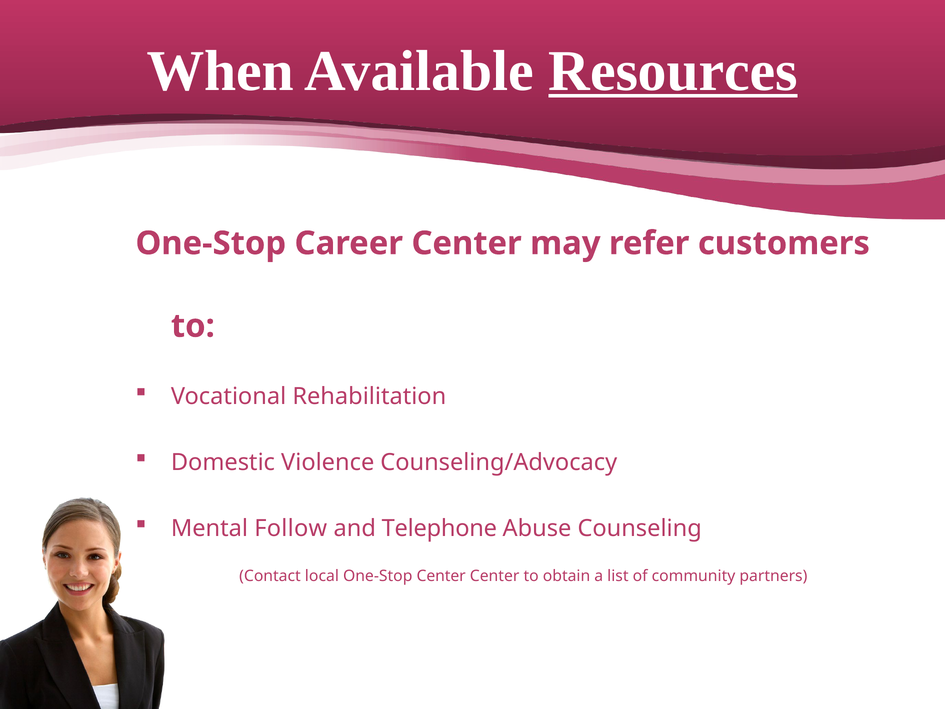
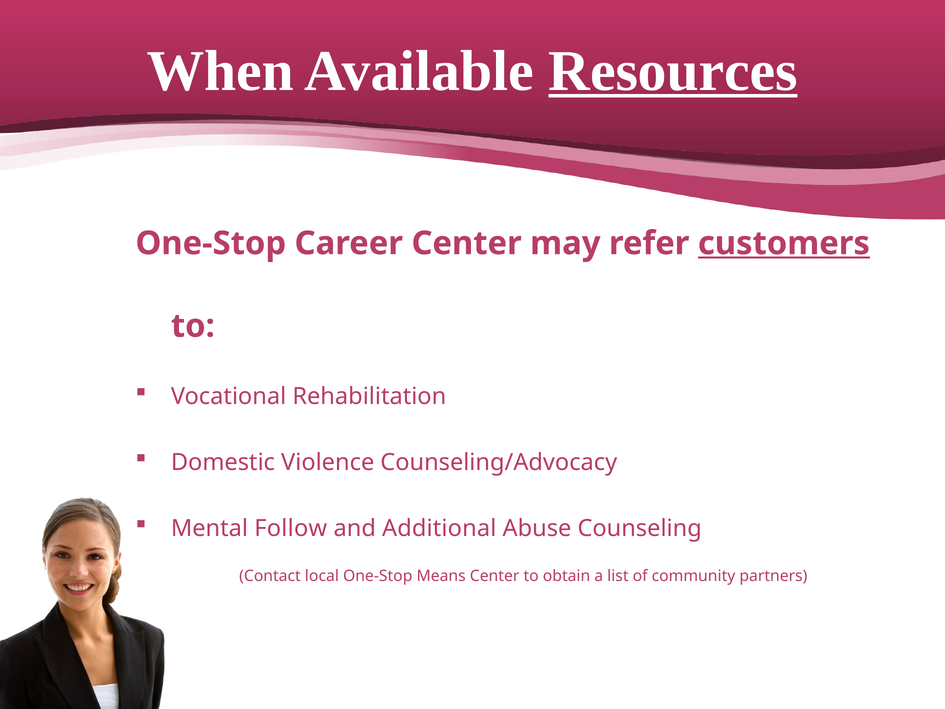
customers underline: none -> present (784, 243)
Telephone: Telephone -> Additional (439, 528)
One-Stop Center: Center -> Means (441, 576)
